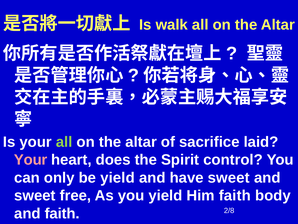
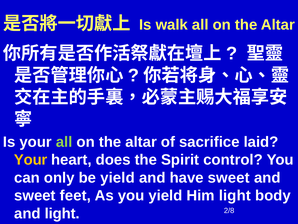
Your colour: pink -> yellow (31, 159)
free: free -> feet (75, 195)
Him faith: faith -> light (235, 195)
and faith: faith -> light (62, 213)
